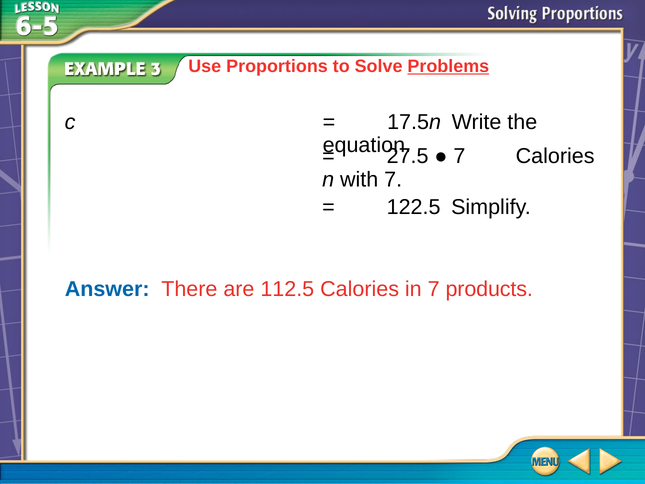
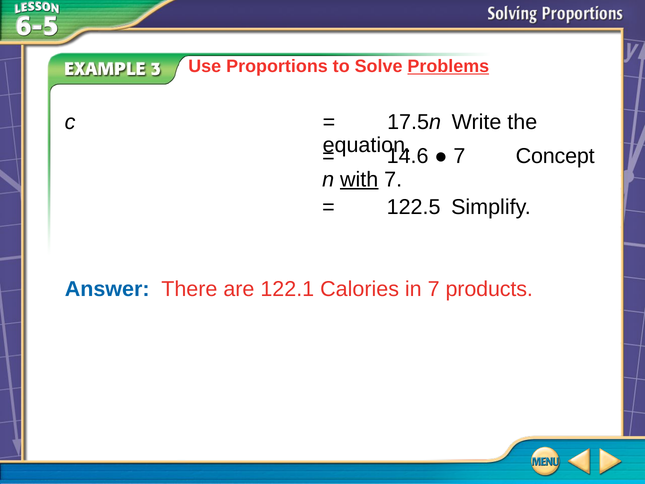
27.5: 27.5 -> 14.6 (408, 156)
7 Calories: Calories -> Concept (555, 156)
with underline: none -> present (359, 179)
112.5: 112.5 -> 122.1 (287, 289)
